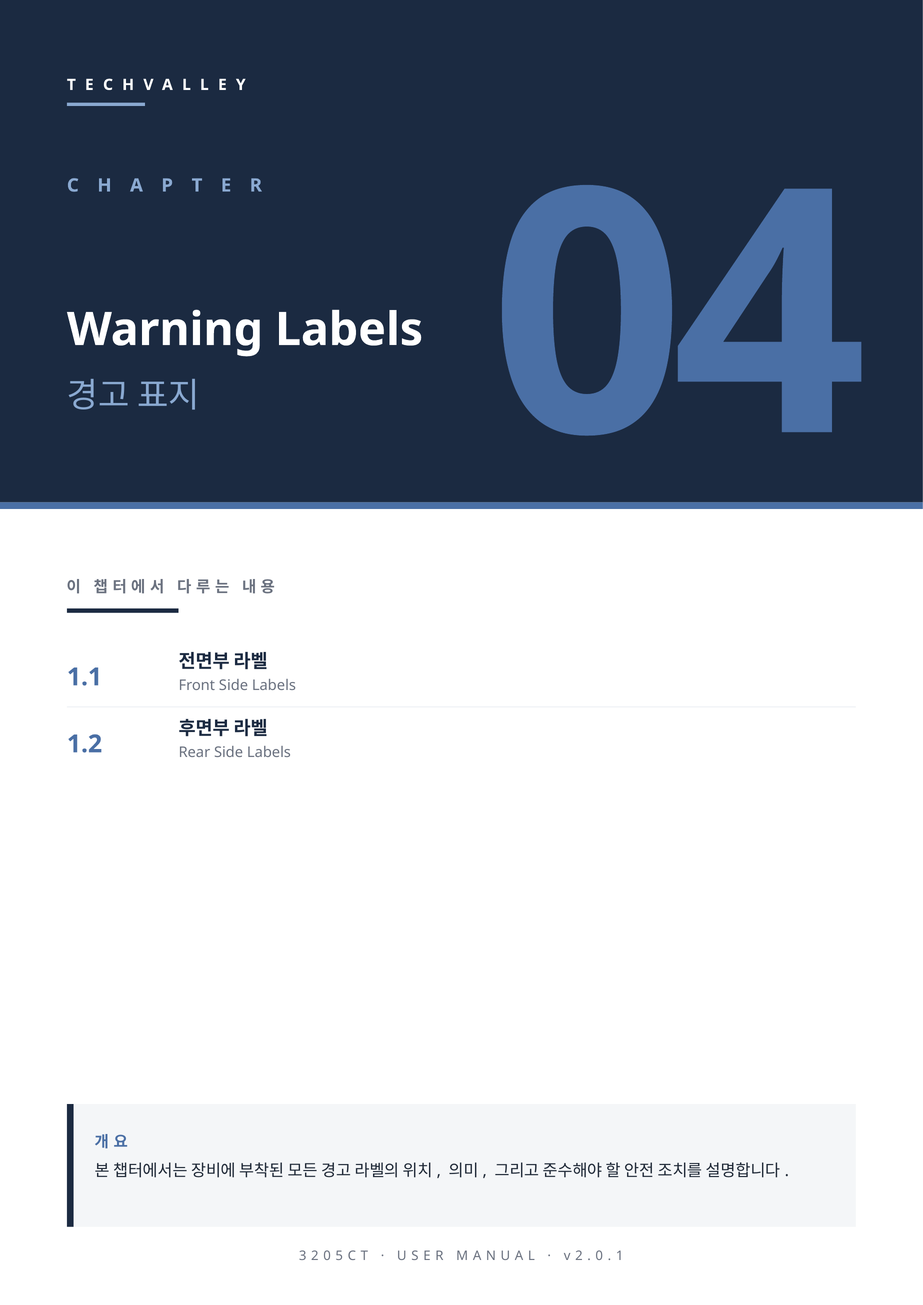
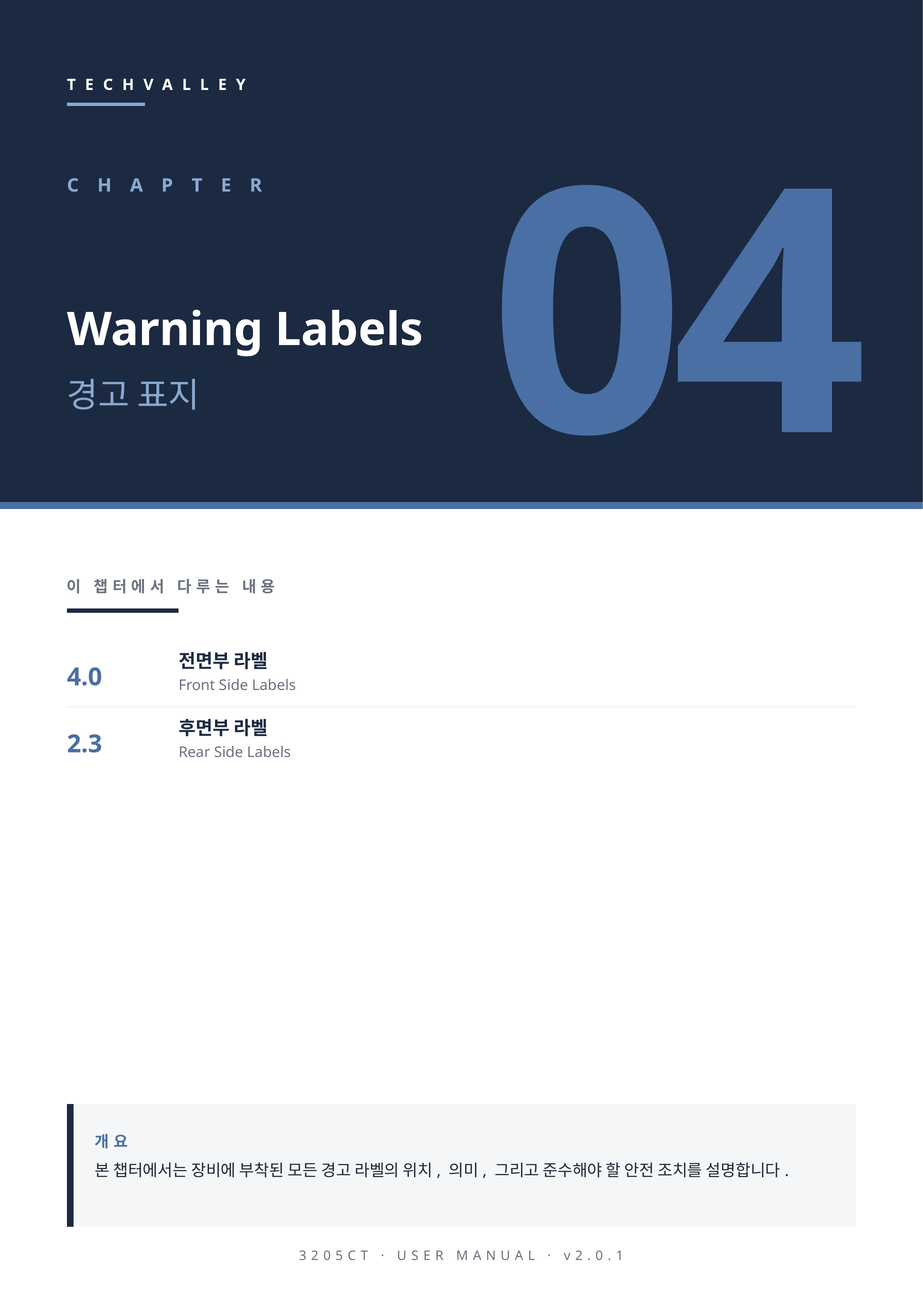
1.1: 1.1 -> 4.0 (85, 677)
1.2: 1.2 -> 2.3 (85, 744)
